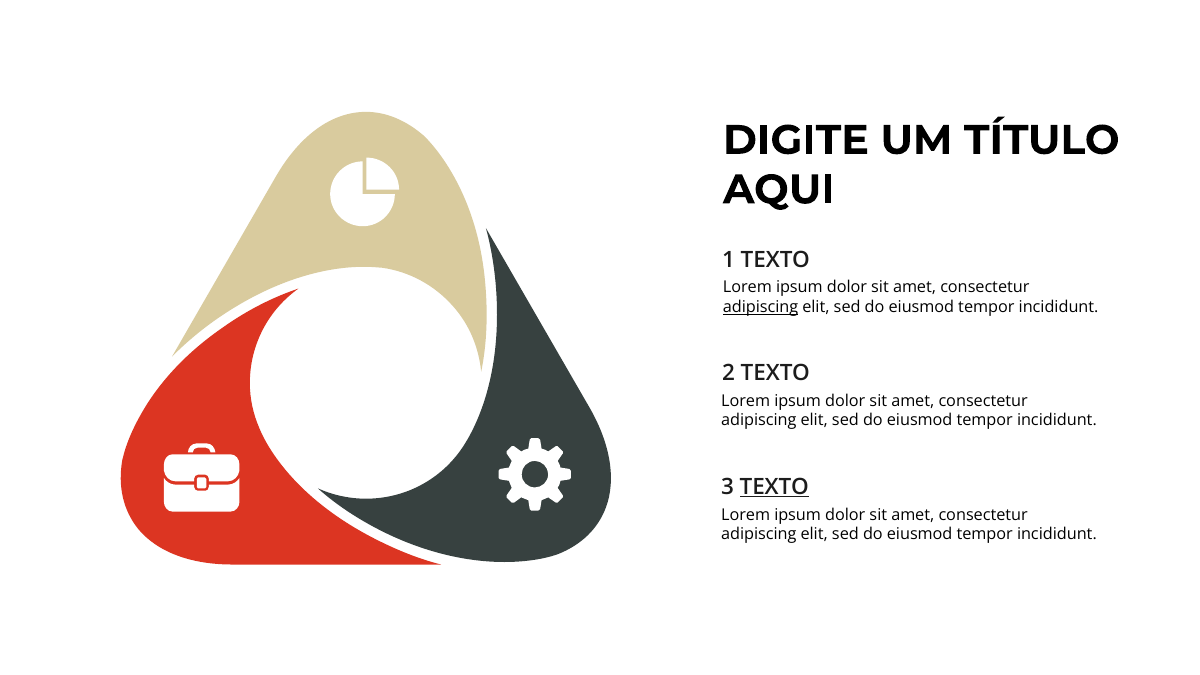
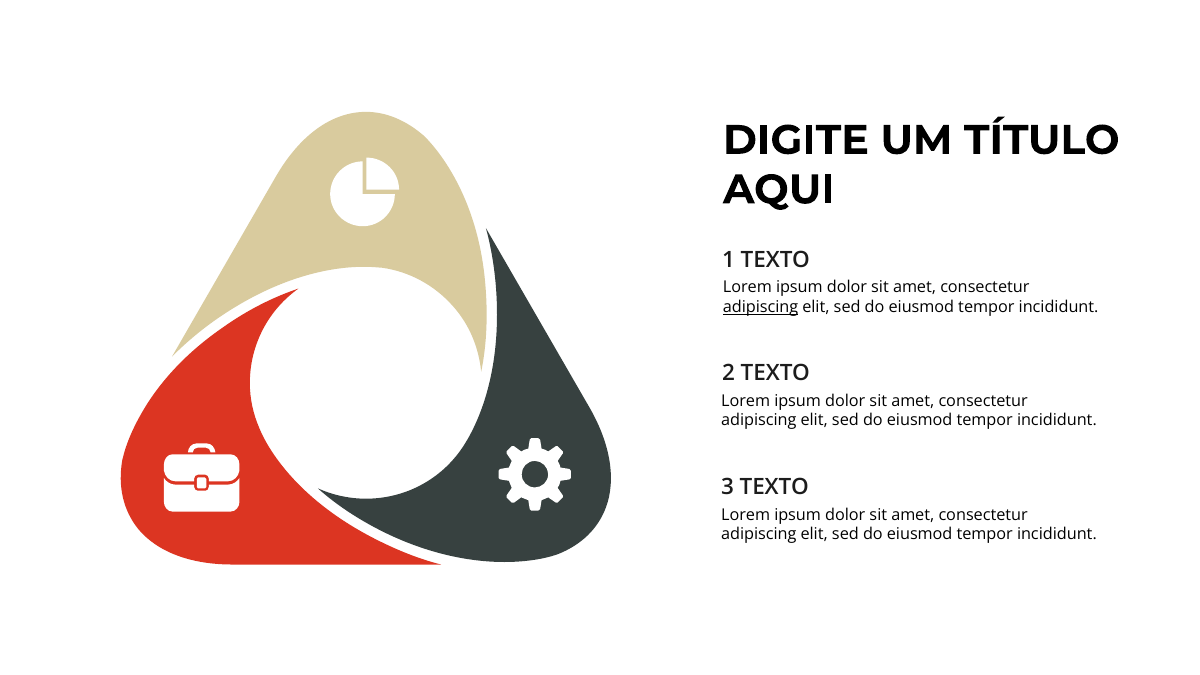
TEXTO underline: present -> none (774, 487)
